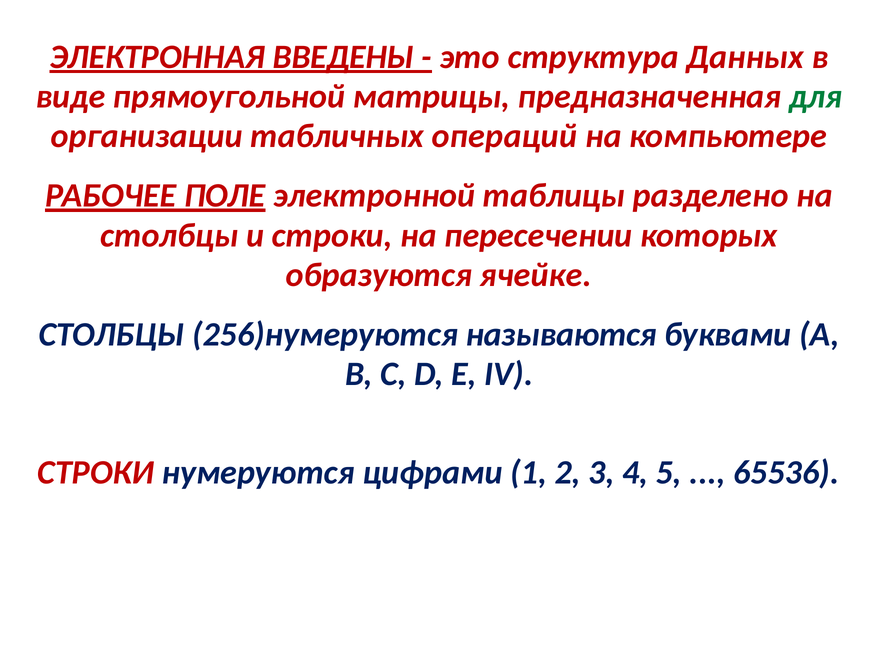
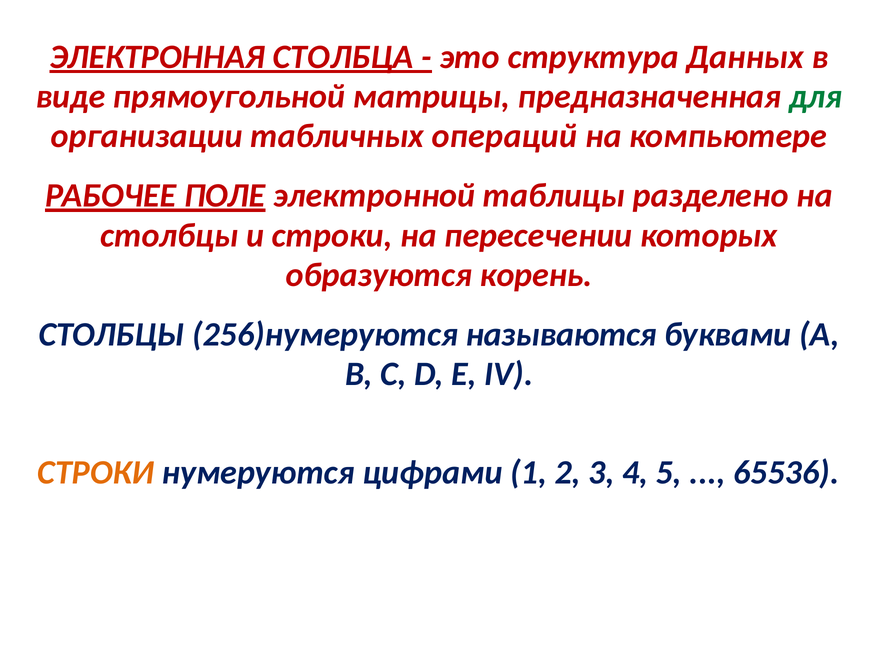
ВВЕДЕНЫ: ВВЕДЕНЫ -> СТОЛБЦА (343, 57)
ячейке: ячейке -> корень (536, 275)
СТРОКИ colour: red -> orange (96, 472)
